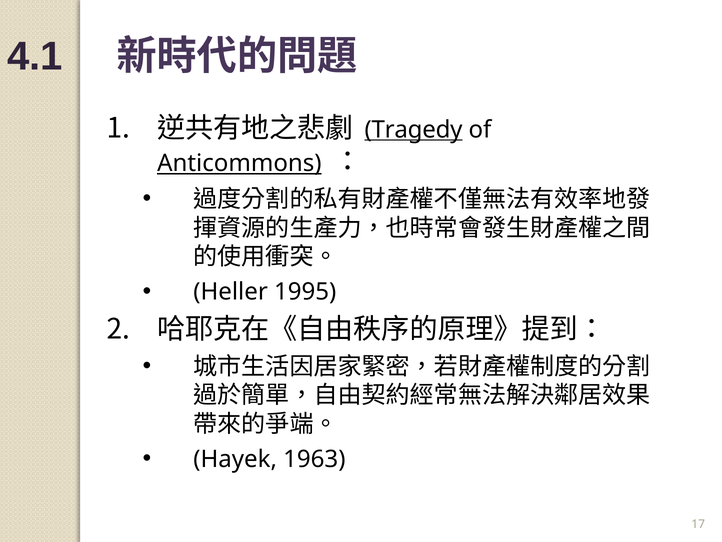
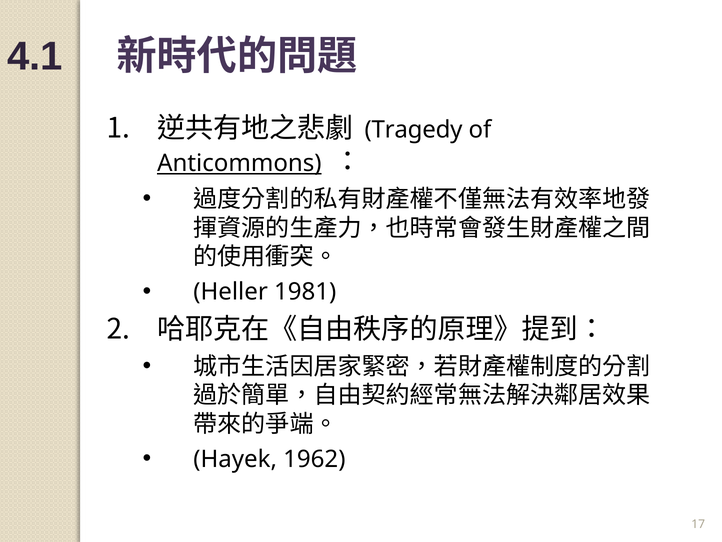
Tragedy underline: present -> none (414, 130)
1995: 1995 -> 1981 (305, 292)
1963: 1963 -> 1962 (314, 459)
